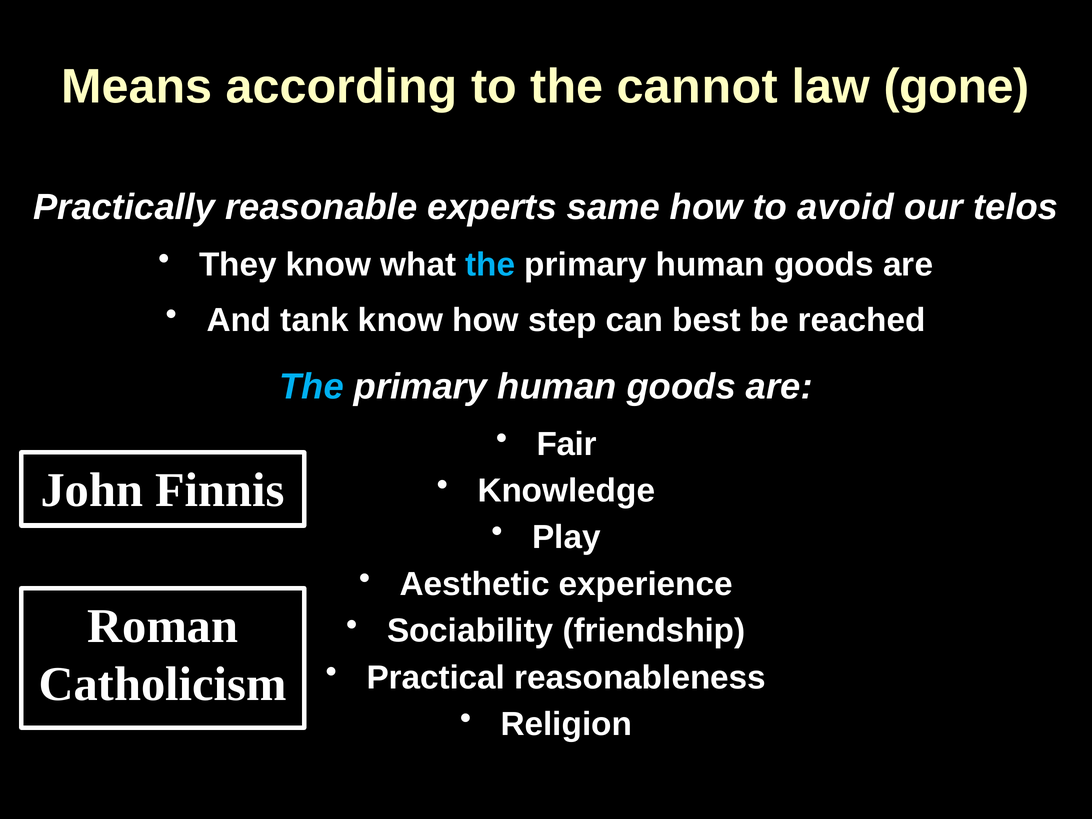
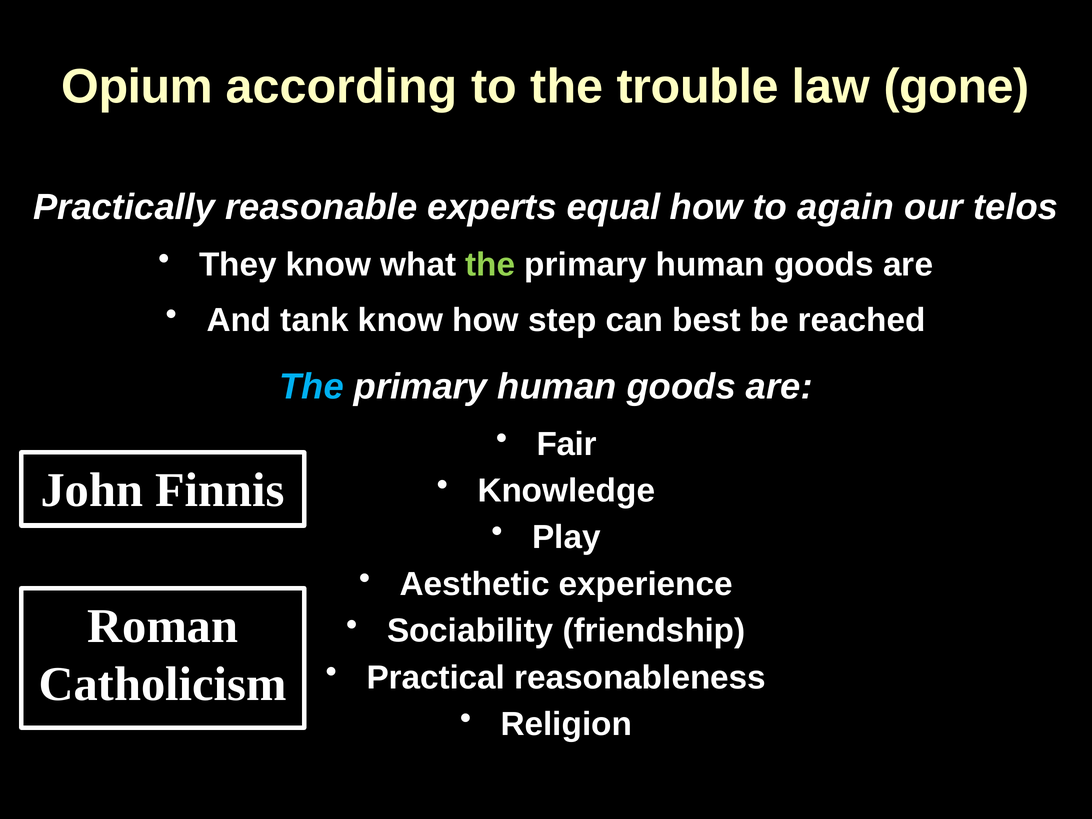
Means: Means -> Opium (137, 87)
cannot: cannot -> trouble (698, 87)
same: same -> equal (614, 207)
avoid: avoid -> again (846, 207)
the colour: light blue -> light green (490, 265)
